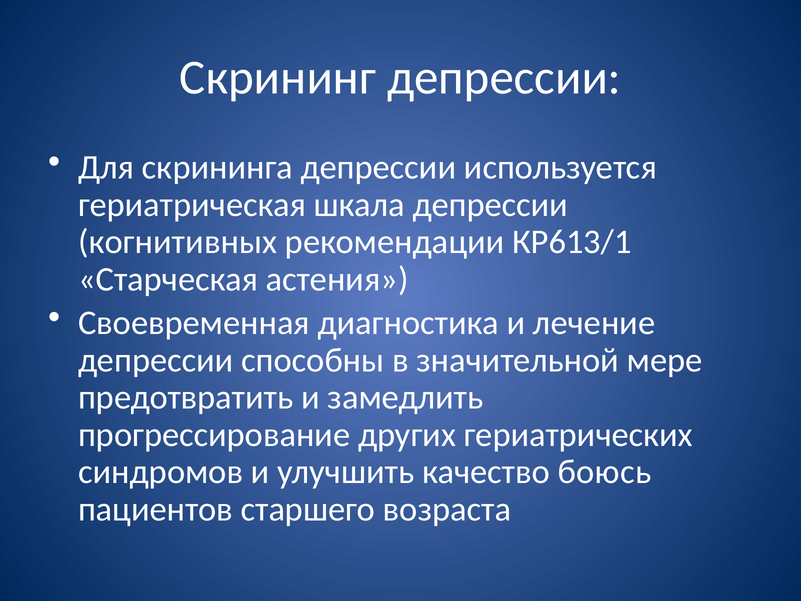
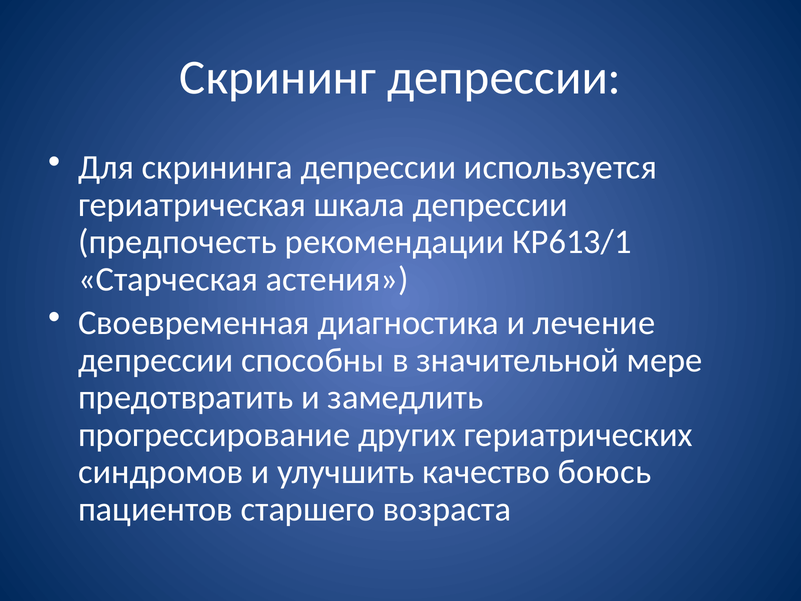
когнитивных: когнитивных -> предпочесть (178, 242)
